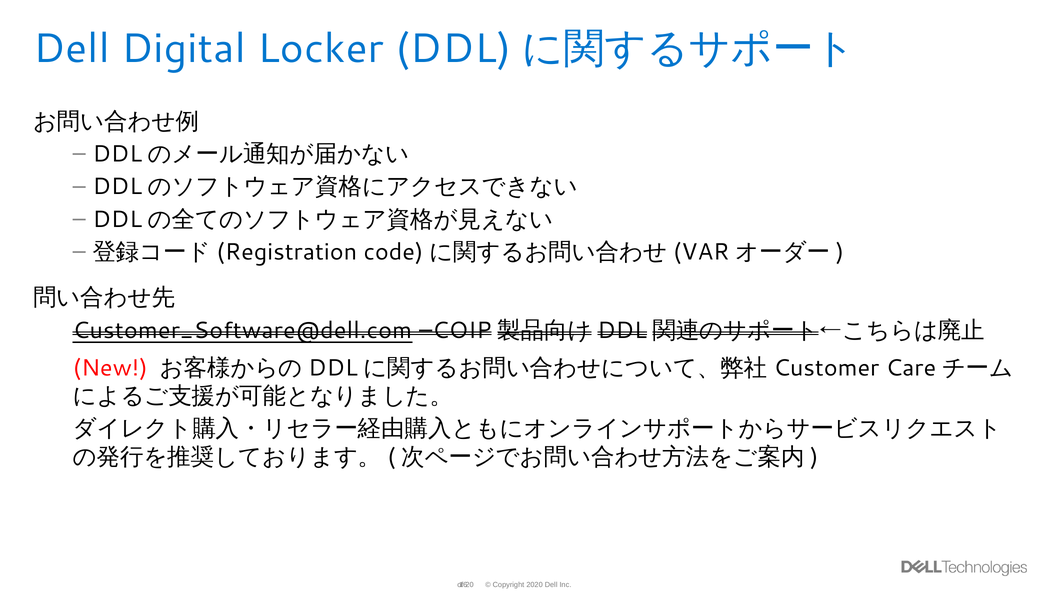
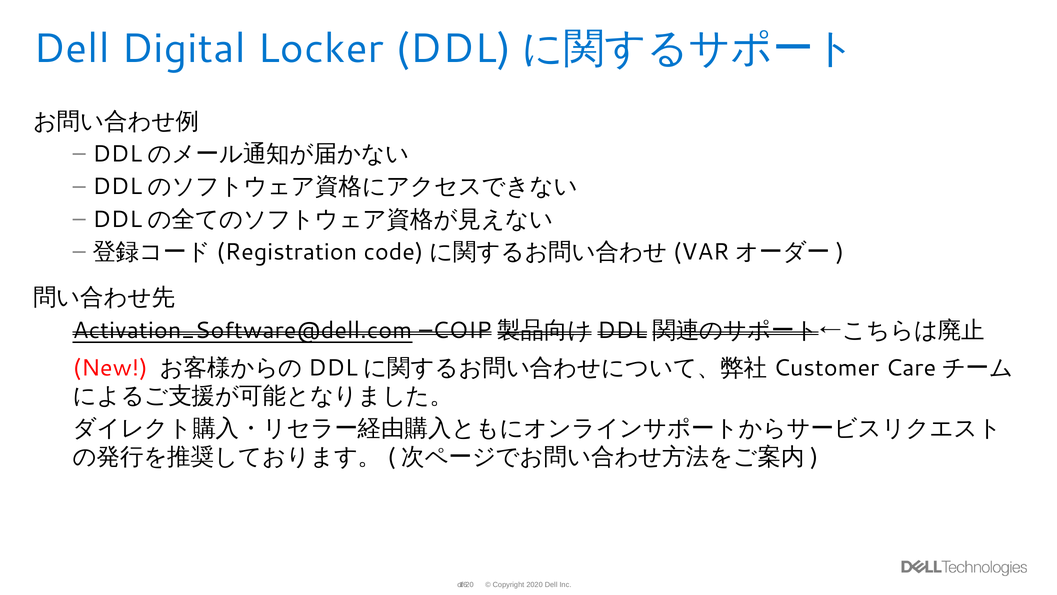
Customer_Software@dell.com: Customer_Software@dell.com -> Activation_Software@dell.com (242, 330)
